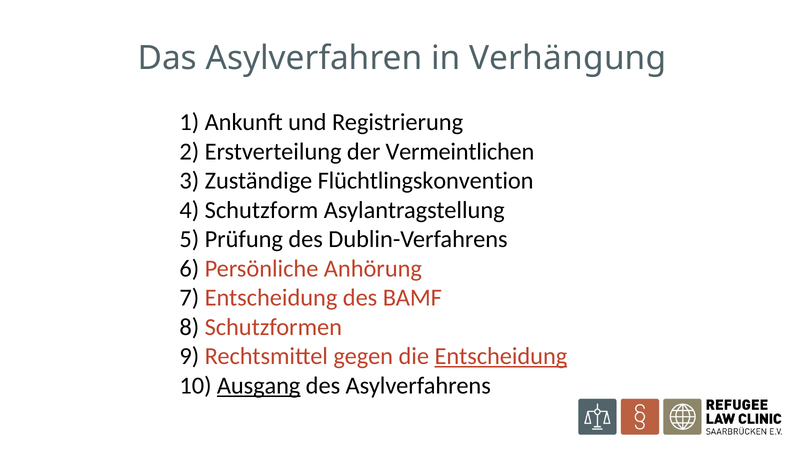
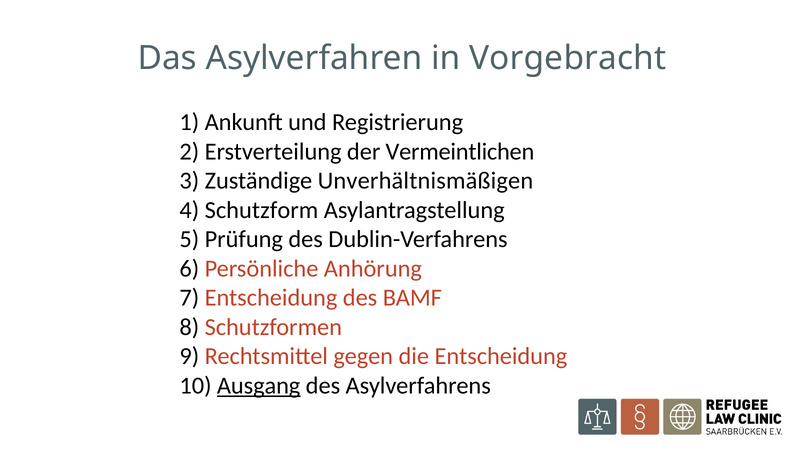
Verhängung: Verhängung -> Vorgebracht (568, 58)
Flüchtlingskonvention: Flüchtlingskonvention -> Unverhältnismäßigen (425, 181)
Entscheidung underline: present -> none (501, 356)
